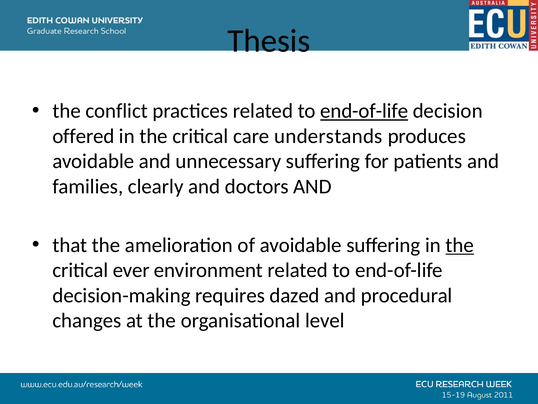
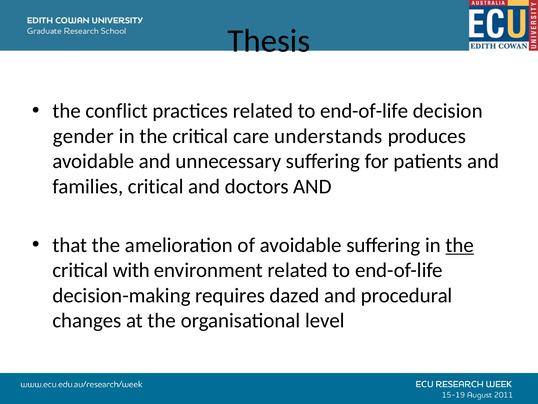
end-of-life underline: present -> none (364, 111)
offered: offered -> gender (83, 136)
families clearly: clearly -> critical (156, 186)
ever: ever -> with (131, 270)
